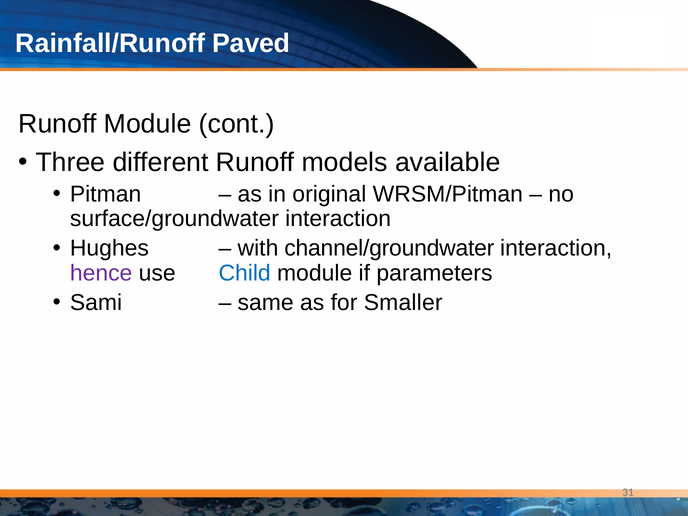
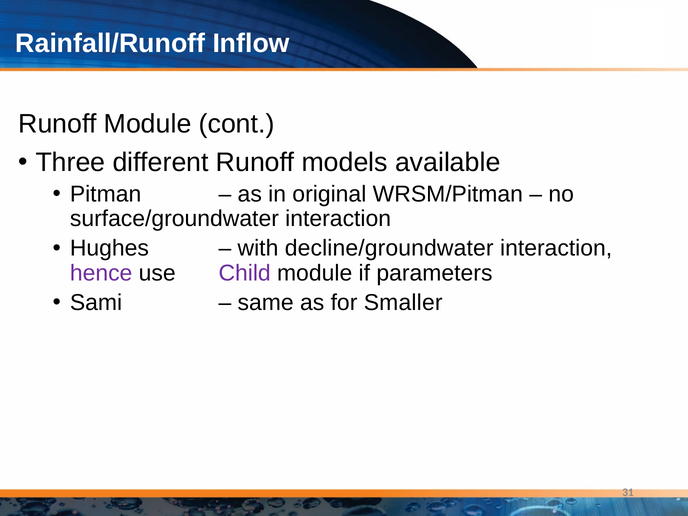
Paved: Paved -> Inflow (251, 43)
channel/groundwater: channel/groundwater -> decline/groundwater (389, 248)
Child colour: blue -> purple (245, 273)
